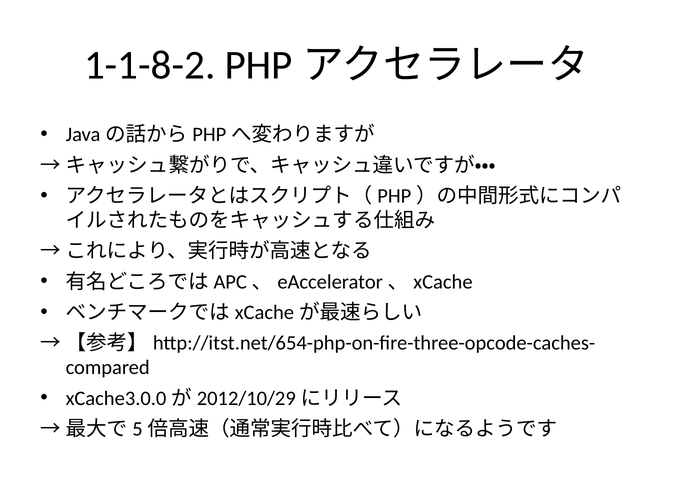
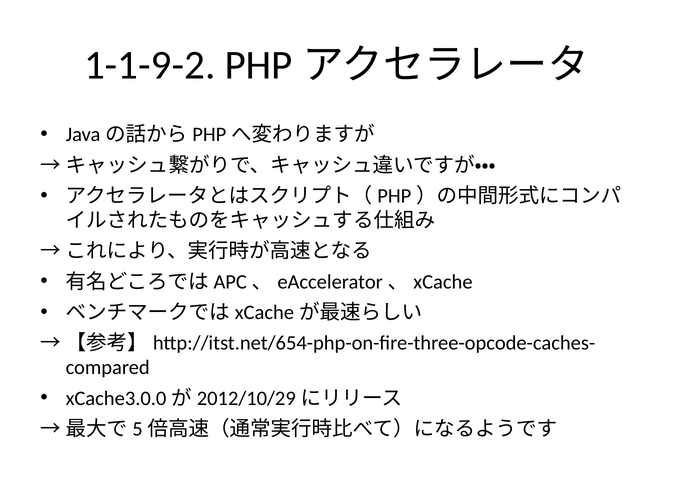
1-1-8-2: 1-1-8-2 -> 1-1-9-2 (150, 65)
